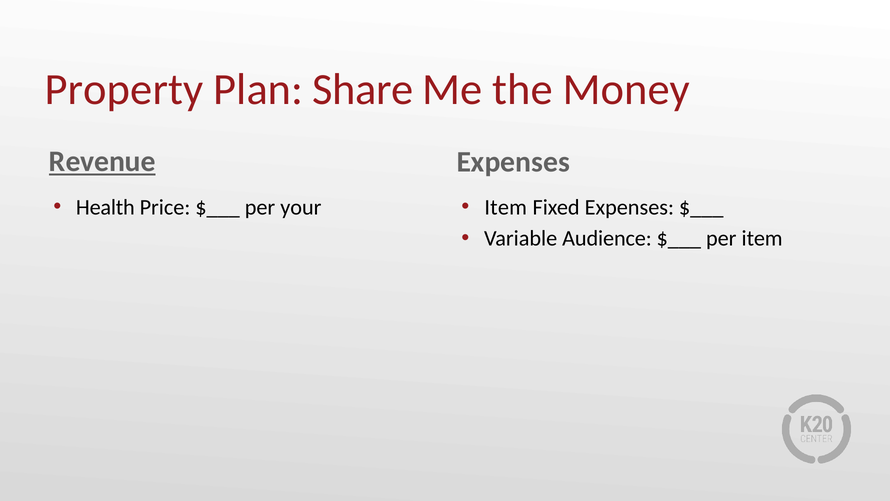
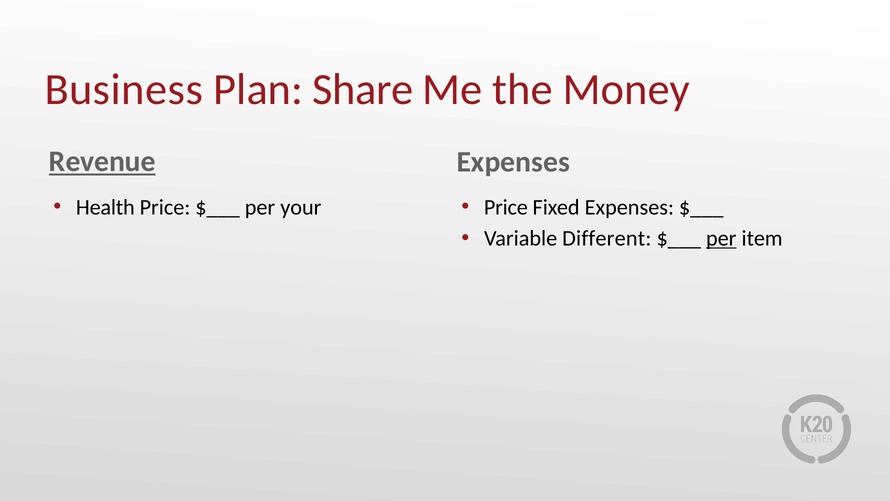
Property: Property -> Business (124, 90)
Item: Item -> Price (506, 207)
Audience: Audience -> Different (607, 238)
per underline: none -> present (721, 238)
